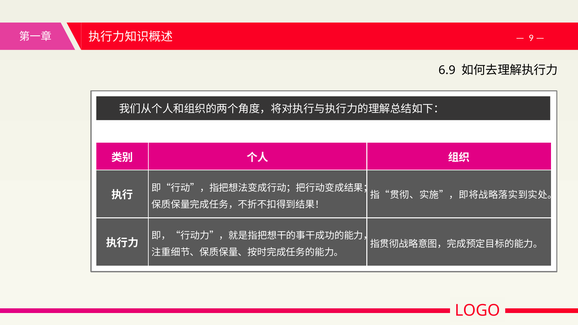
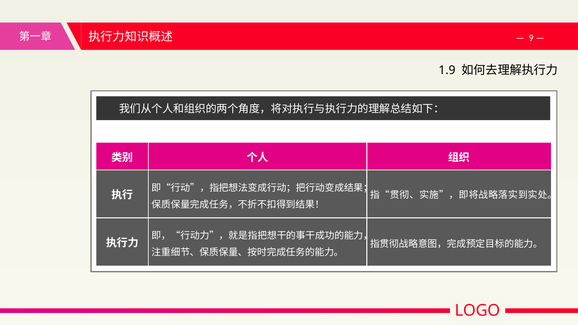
6.9: 6.9 -> 1.9 (447, 70)
